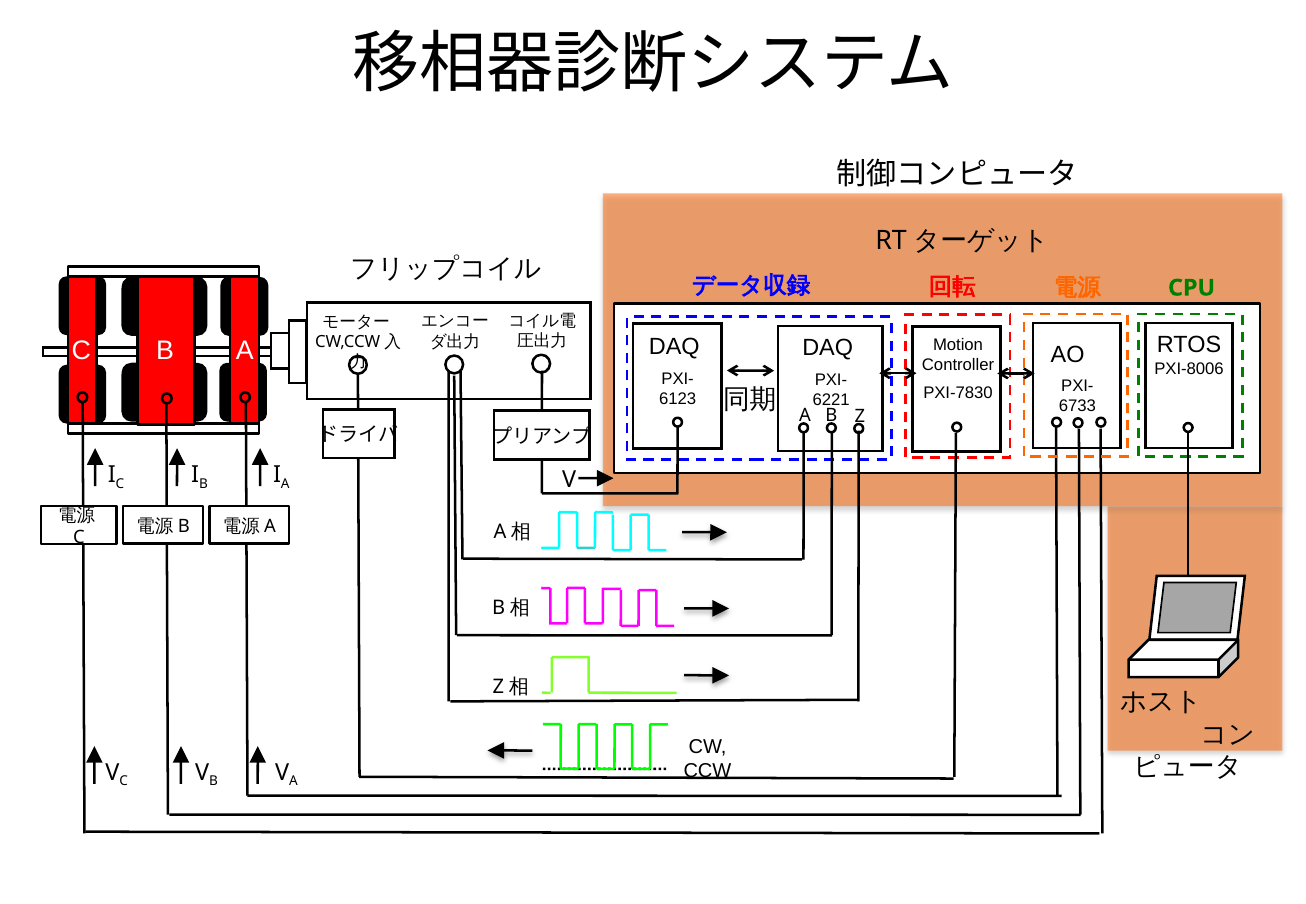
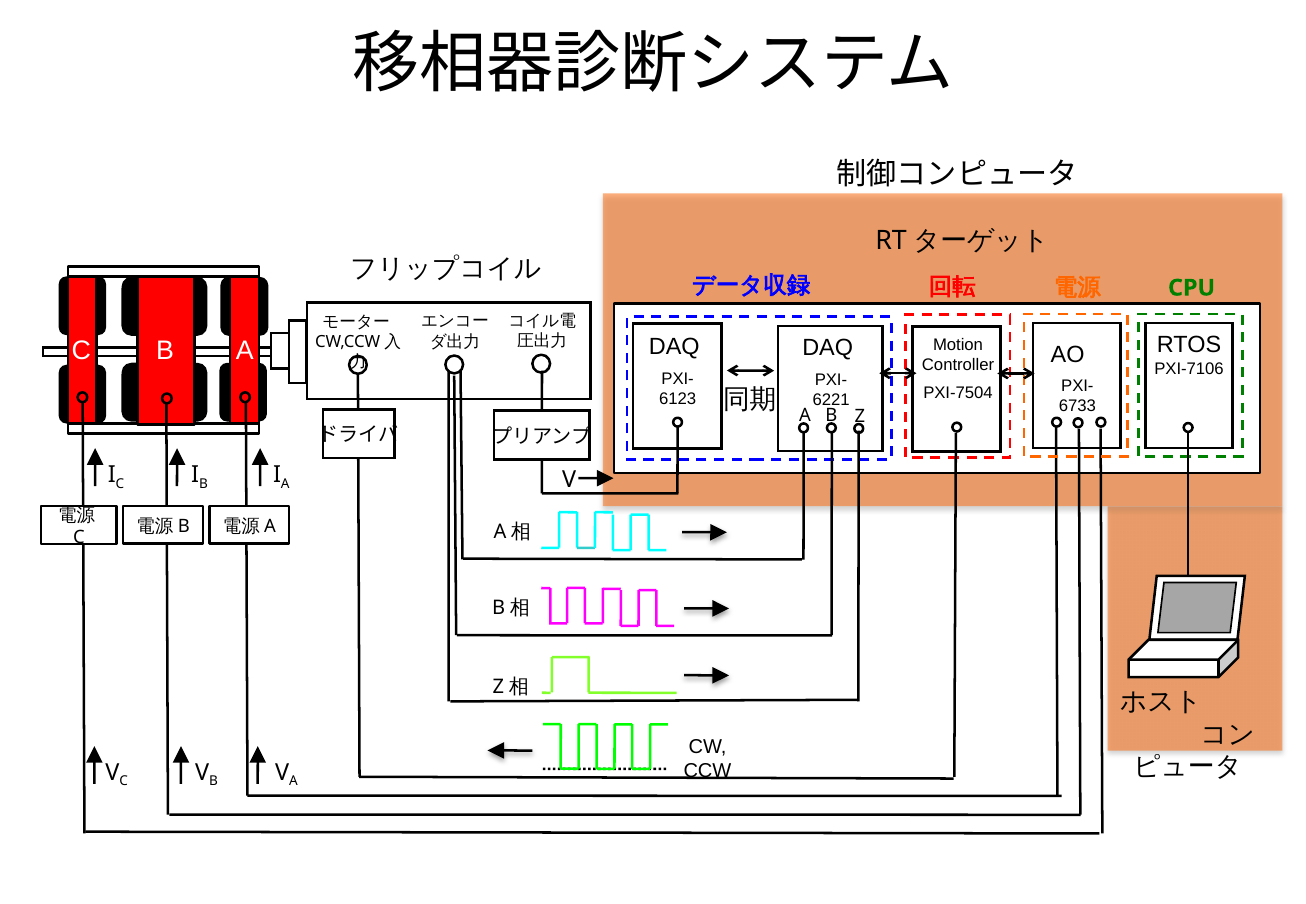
PXI-8006: PXI-8006 -> PXI-7106 (1189, 369)
PXI-7830: PXI-7830 -> PXI-7504 (958, 394)
